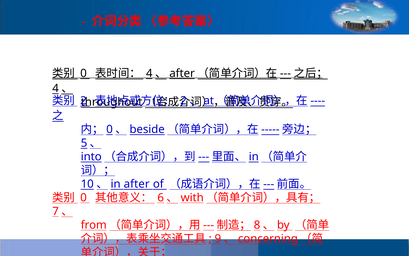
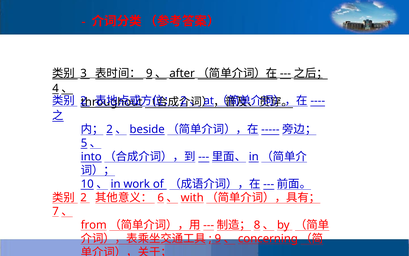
0: 0 -> 3 (84, 73)
4: 4 -> 9 (149, 73)
0: 0 -> 2 (110, 129)
after: after -> work (137, 184)
0: 0 -> 2 (84, 197)
